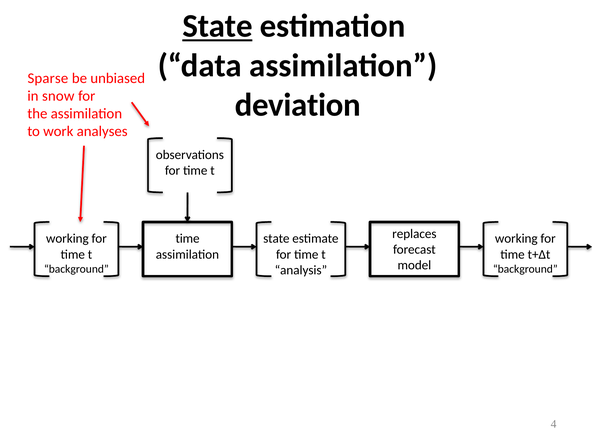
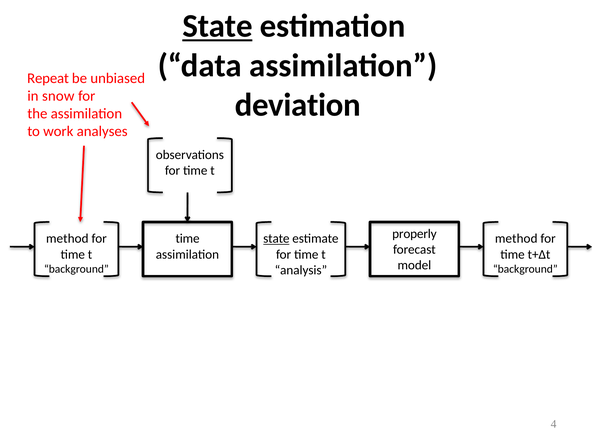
Sparse: Sparse -> Repeat (48, 78)
replaces: replaces -> properly (414, 234)
working: working -> method (67, 239)
state underline: none -> present (276, 239)
working: working -> method (516, 239)
